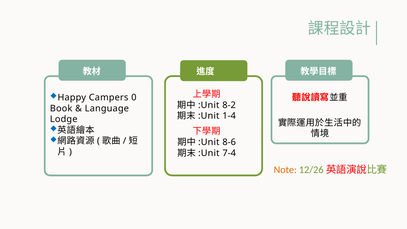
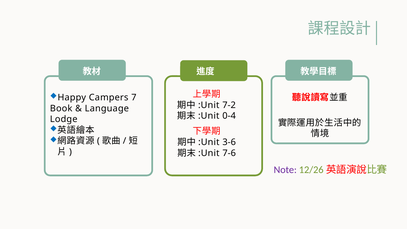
0: 0 -> 7 (134, 98)
8-2: 8-2 -> 7-2 (229, 105)
1-4: 1-4 -> 0-4 (229, 116)
8-6: 8-6 -> 3-6 (229, 142)
7-4: 7-4 -> 7-6 (229, 153)
Note colour: orange -> purple (285, 170)
